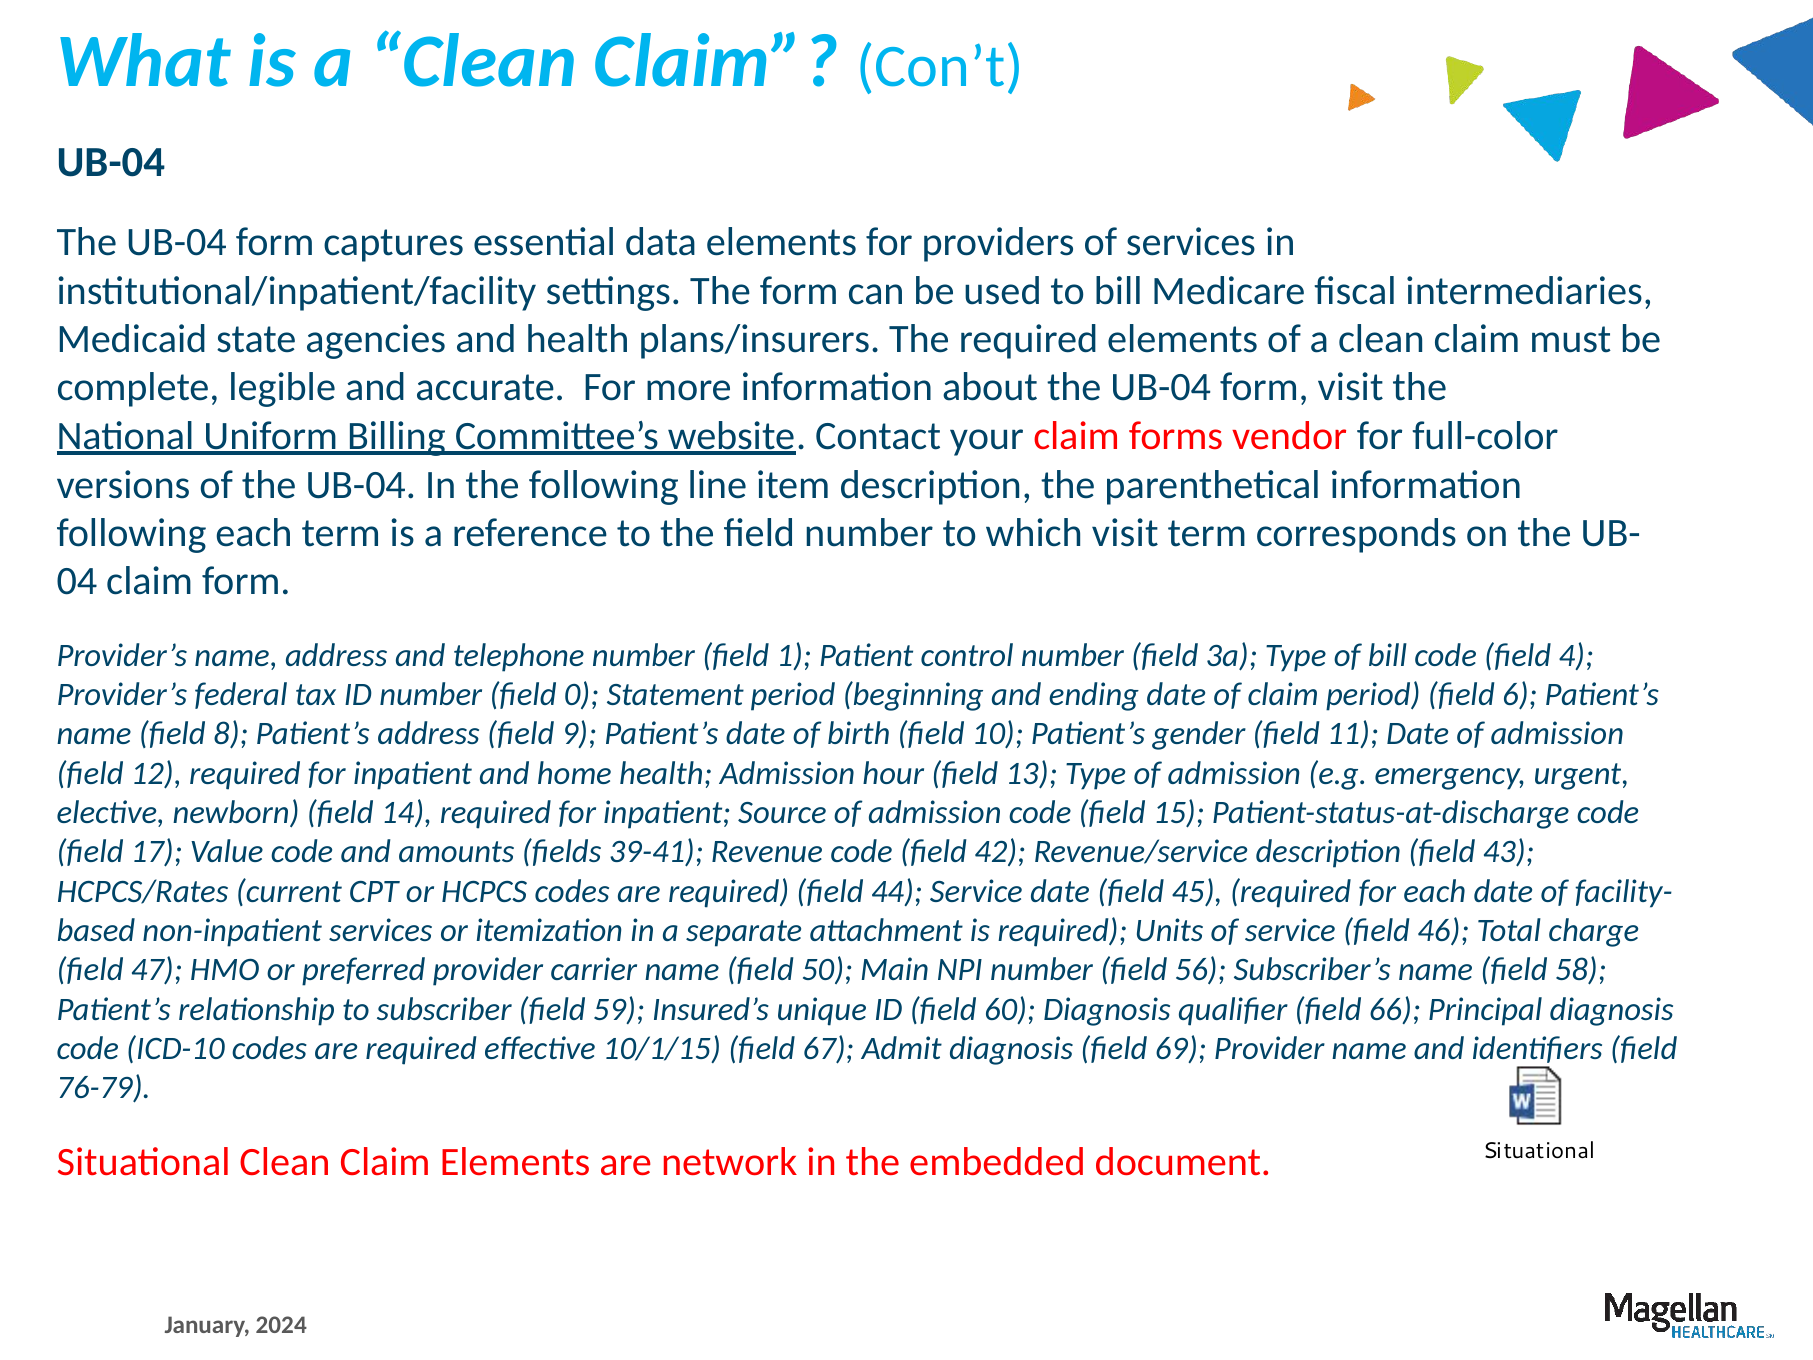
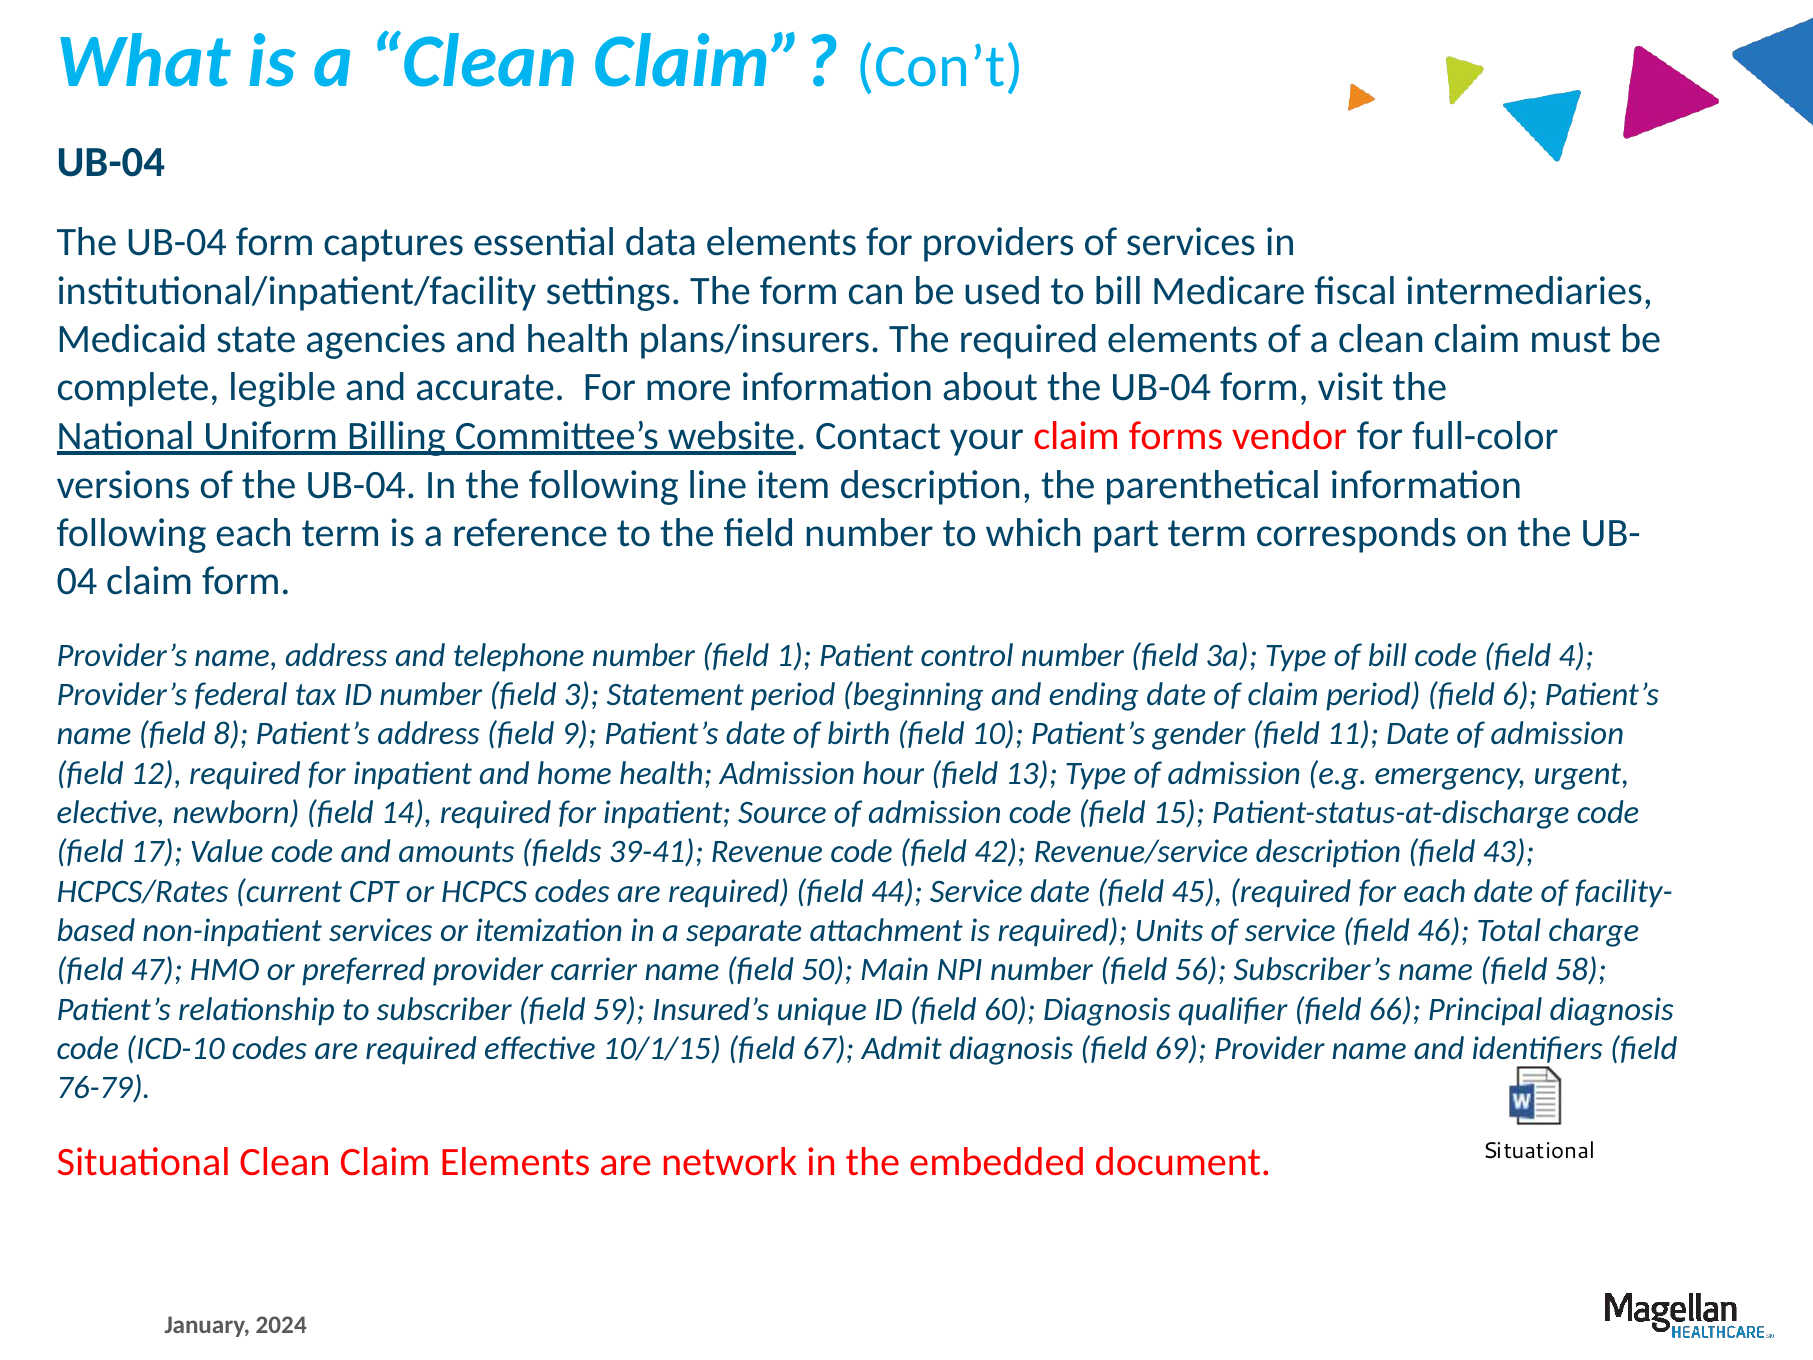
which visit: visit -> part (1125, 533)
0: 0 -> 3 (582, 694)
